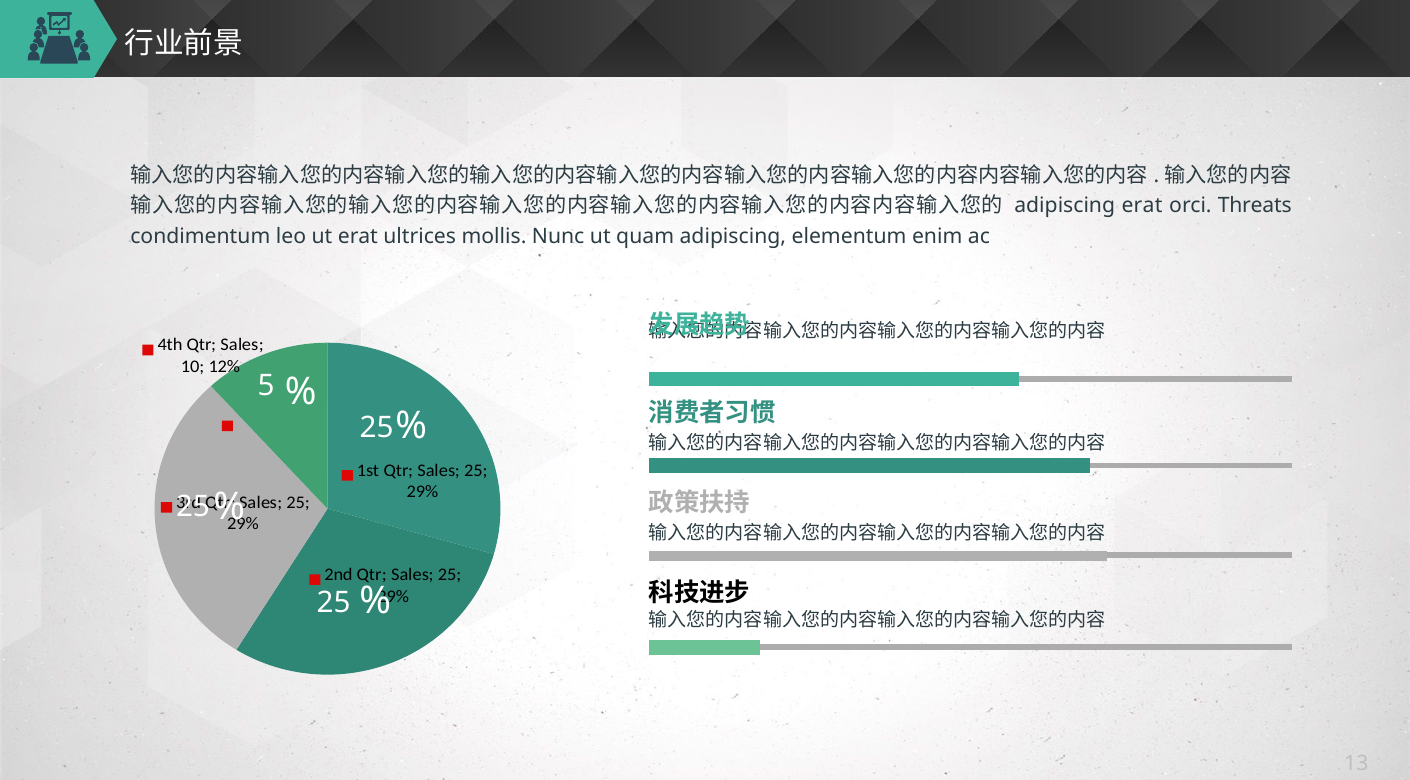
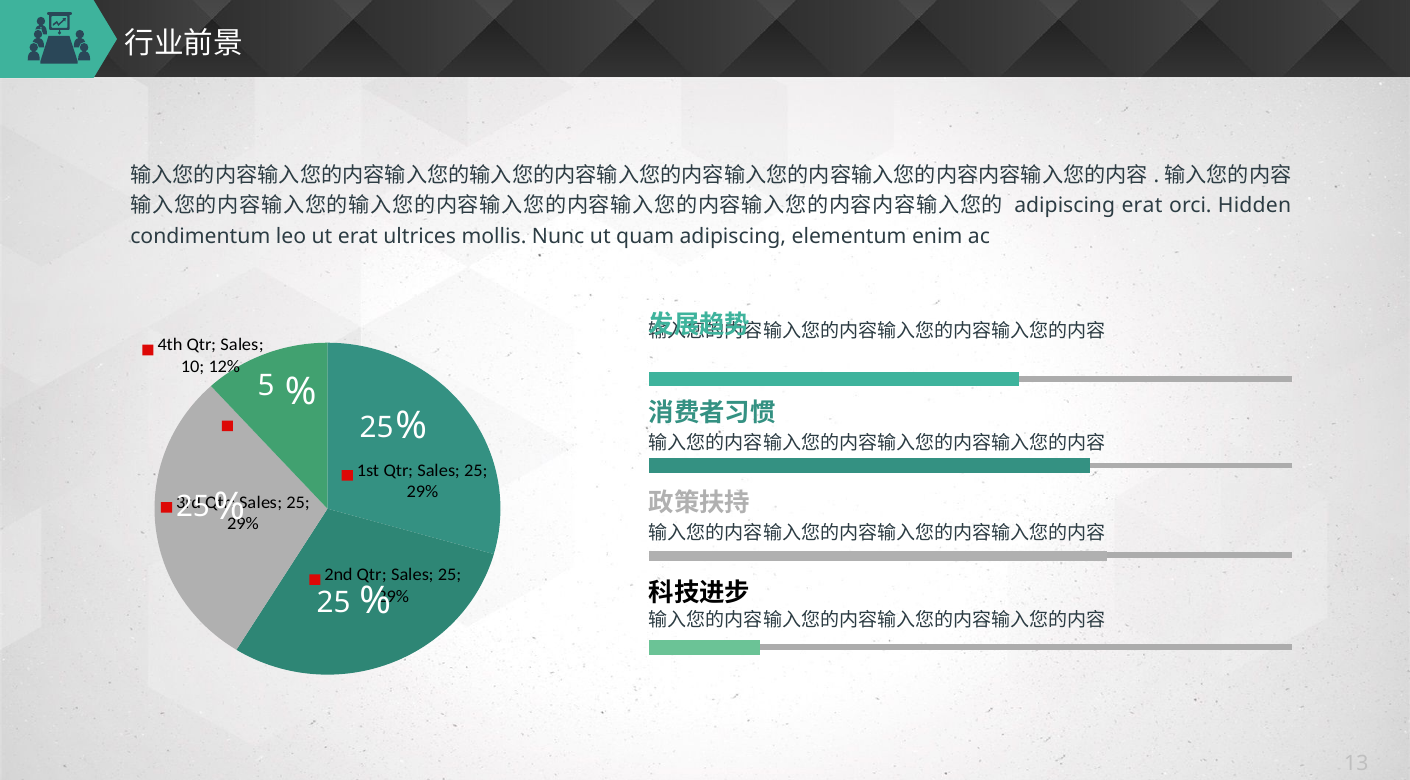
Threats: Threats -> Hidden (1255, 206)
